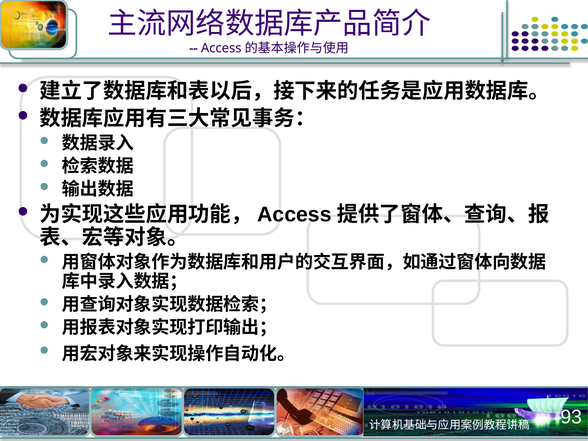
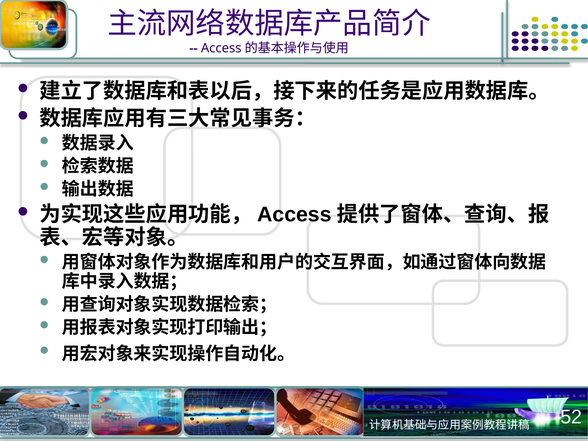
93: 93 -> 52 (571, 417)
